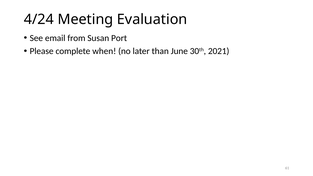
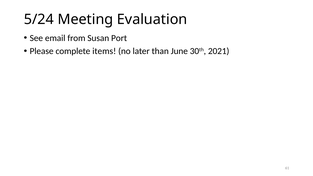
4/24: 4/24 -> 5/24 (39, 19)
when: when -> items (104, 51)
